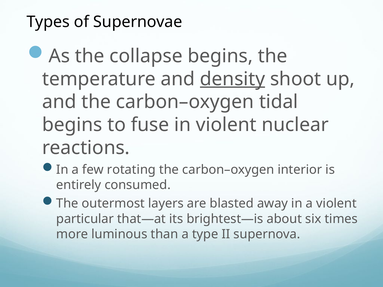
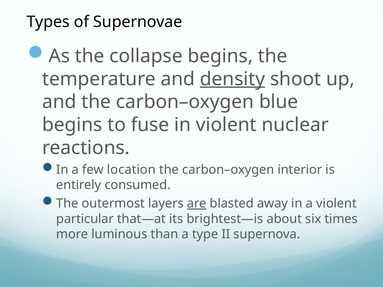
tidal: tidal -> blue (279, 102)
rotating: rotating -> location (131, 170)
are underline: none -> present (197, 204)
